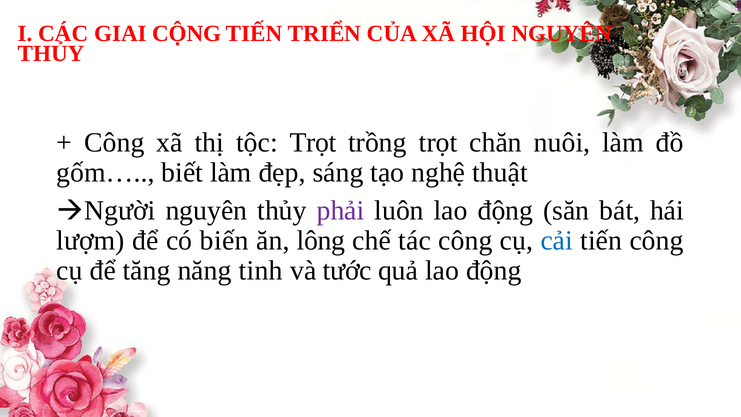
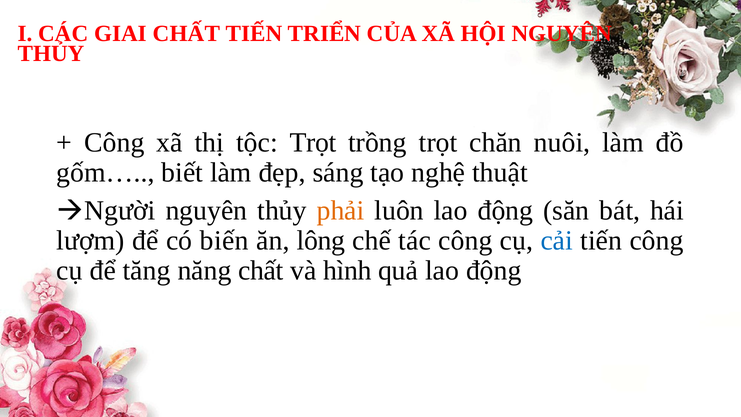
GIAI CỘNG: CỘNG -> CHẤT (186, 34)
phải colour: purple -> orange (341, 210)
năng tinh: tinh -> chất (261, 270)
tước: tước -> hình (347, 270)
